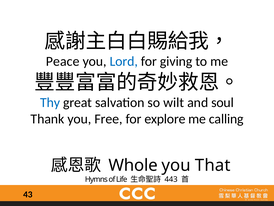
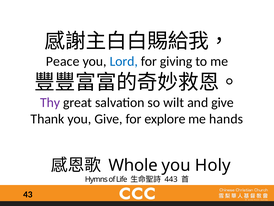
Thy colour: blue -> purple (50, 102)
and soul: soul -> give (222, 102)
you Free: Free -> Give (109, 119)
calling: calling -> hands (226, 119)
That: That -> Holy (213, 165)
